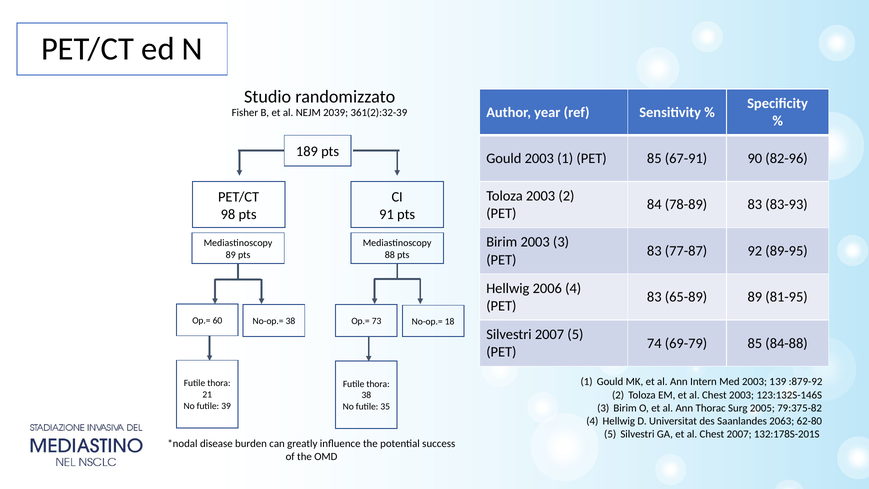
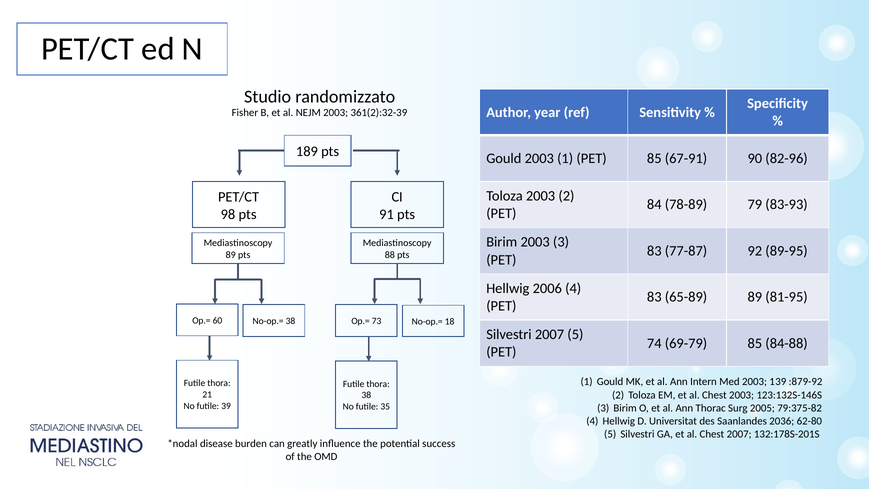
NEJM 2039: 2039 -> 2003 (336, 112)
78-89 83: 83 -> 79 (755, 205)
2063: 2063 -> 2036 (782, 421)
